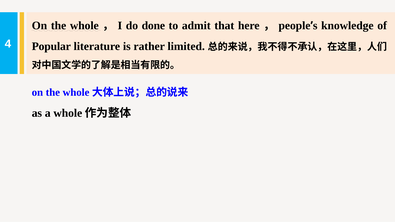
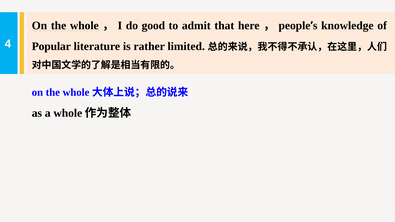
done: done -> good (153, 26)
